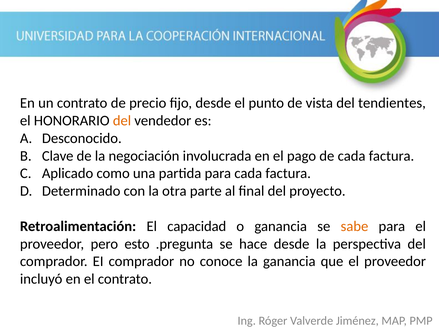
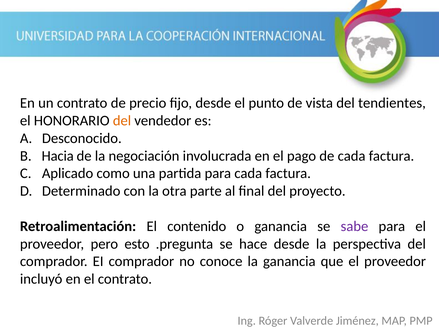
Clave: Clave -> Hacia (58, 155)
capacidad: capacidad -> contenido (197, 226)
sabe colour: orange -> purple (354, 226)
